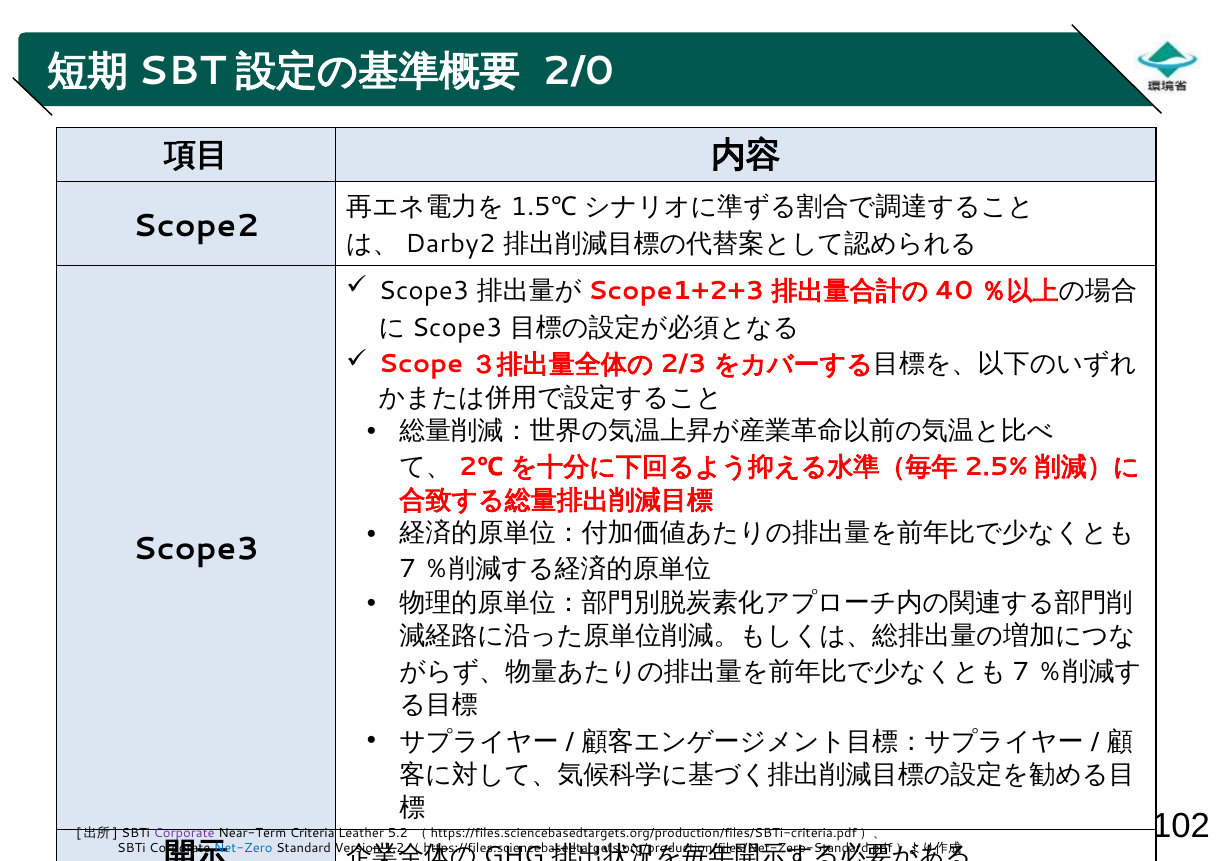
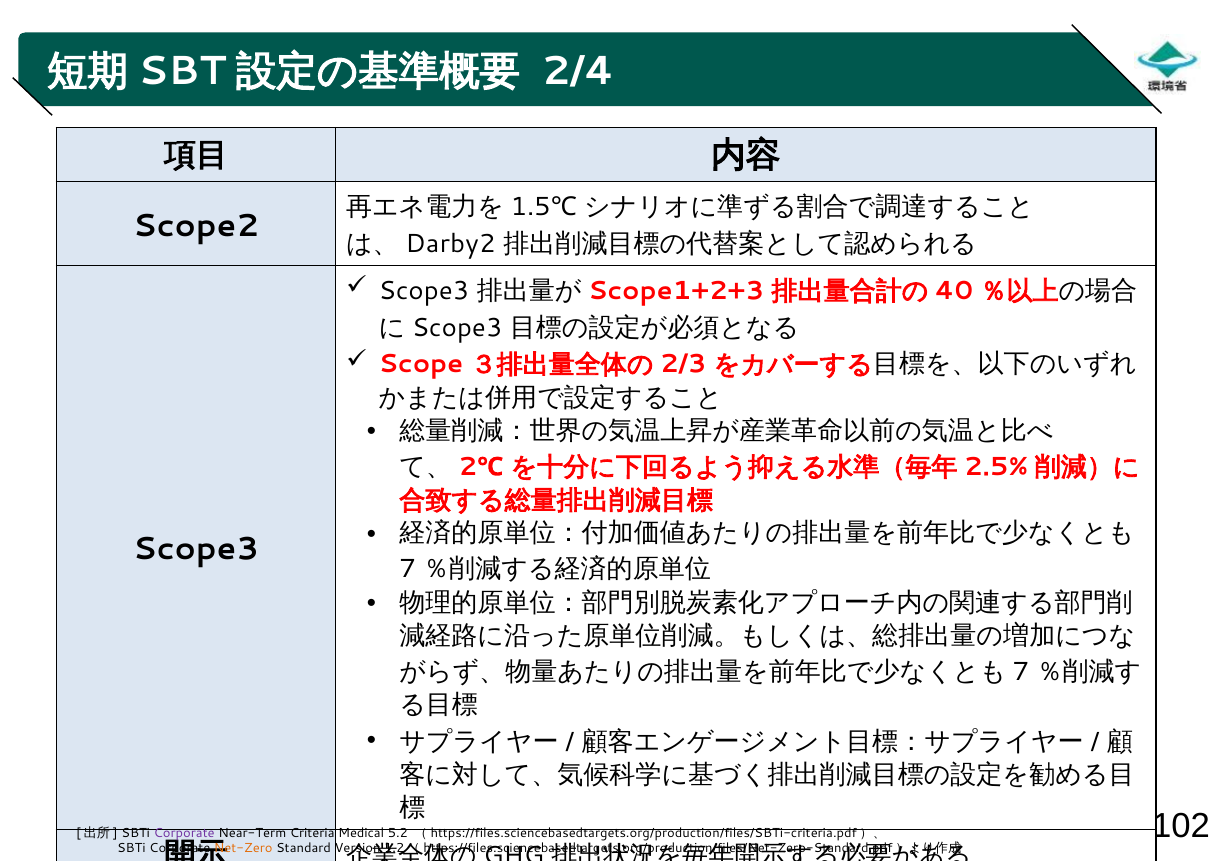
2/0: 2/0 -> 2/4 (578, 71)
Leather: Leather -> Medical (361, 833)
Net-Zero colour: blue -> orange (243, 849)
